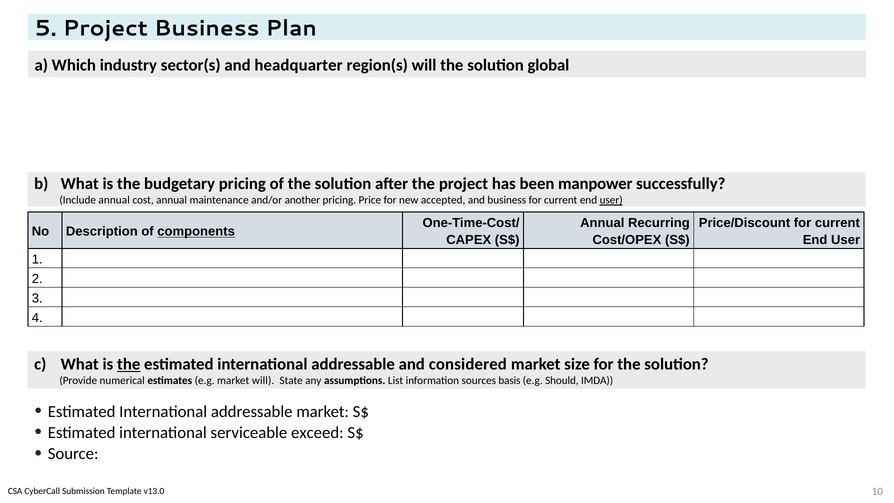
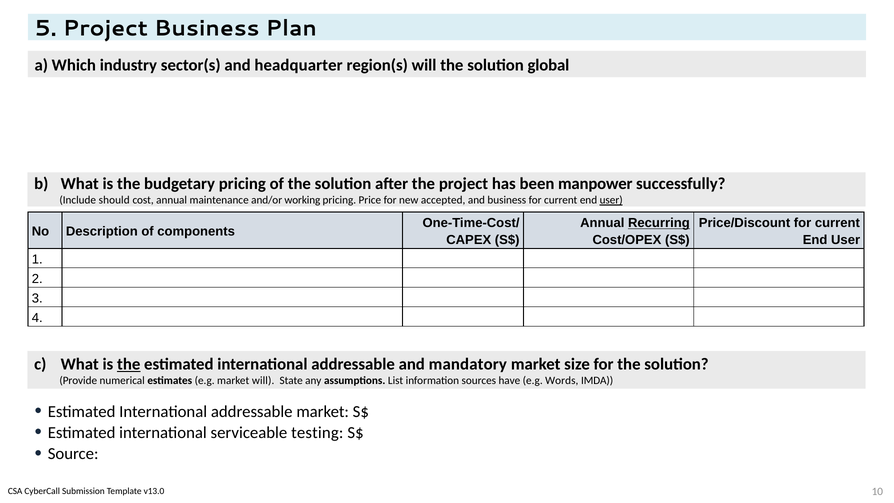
Include annual: annual -> should (114, 200)
another: another -> working (302, 200)
Recurring underline: none -> present (659, 223)
components underline: present -> none (196, 231)
considered: considered -> mandatory (468, 364)
basis: basis -> have (509, 381)
Should: Should -> Words (562, 381)
exceed: exceed -> testing (317, 433)
